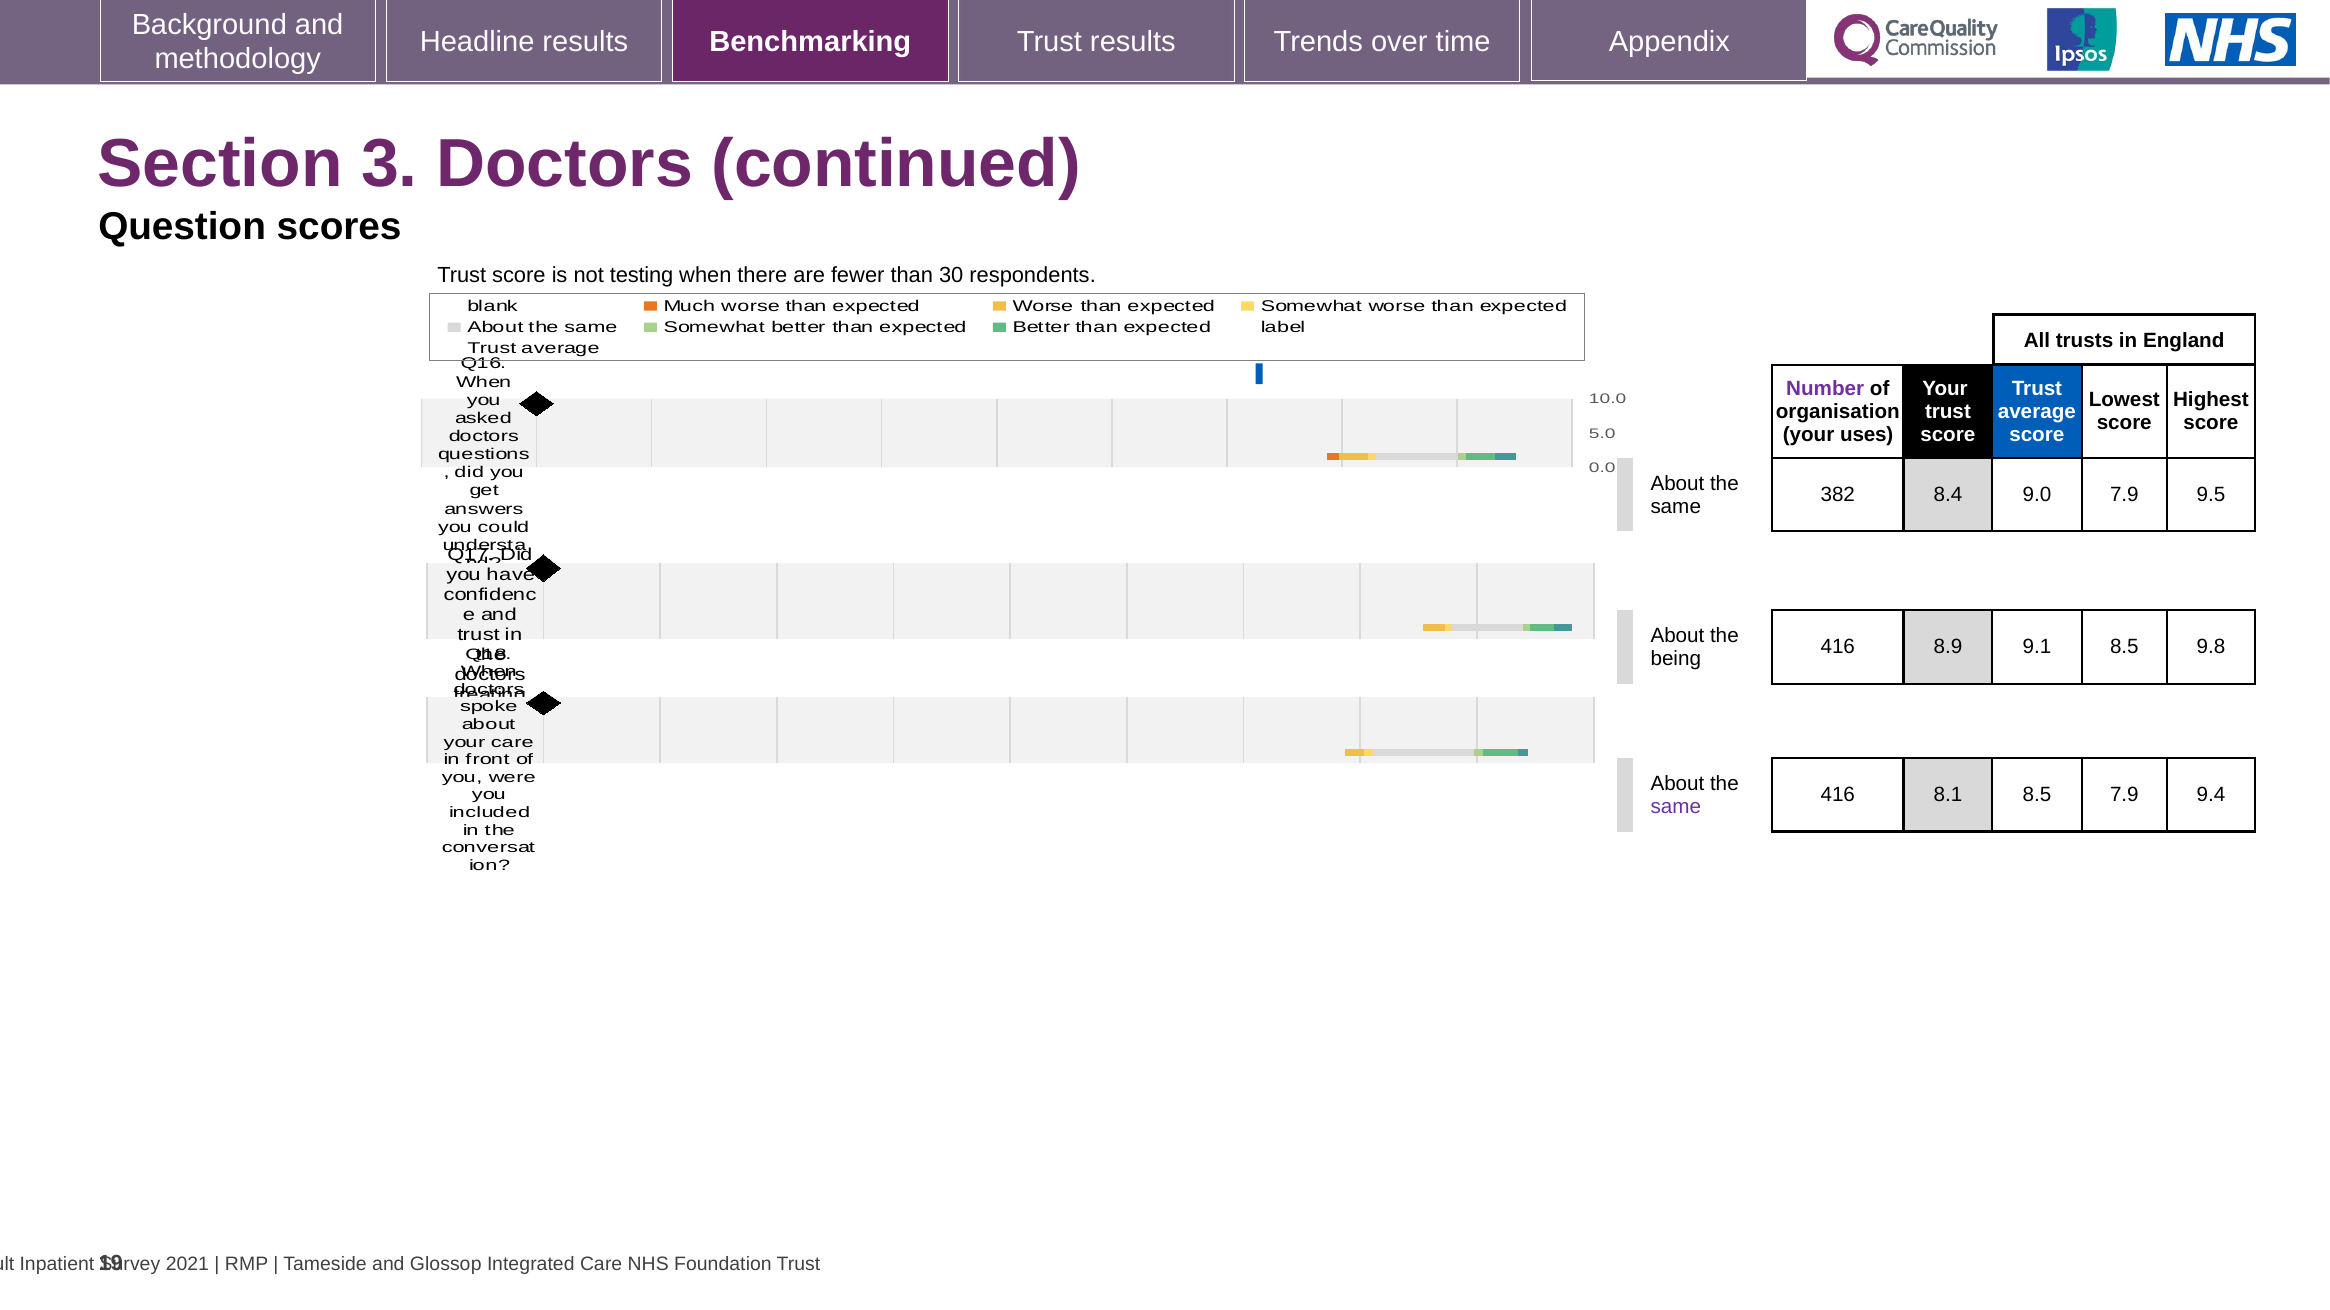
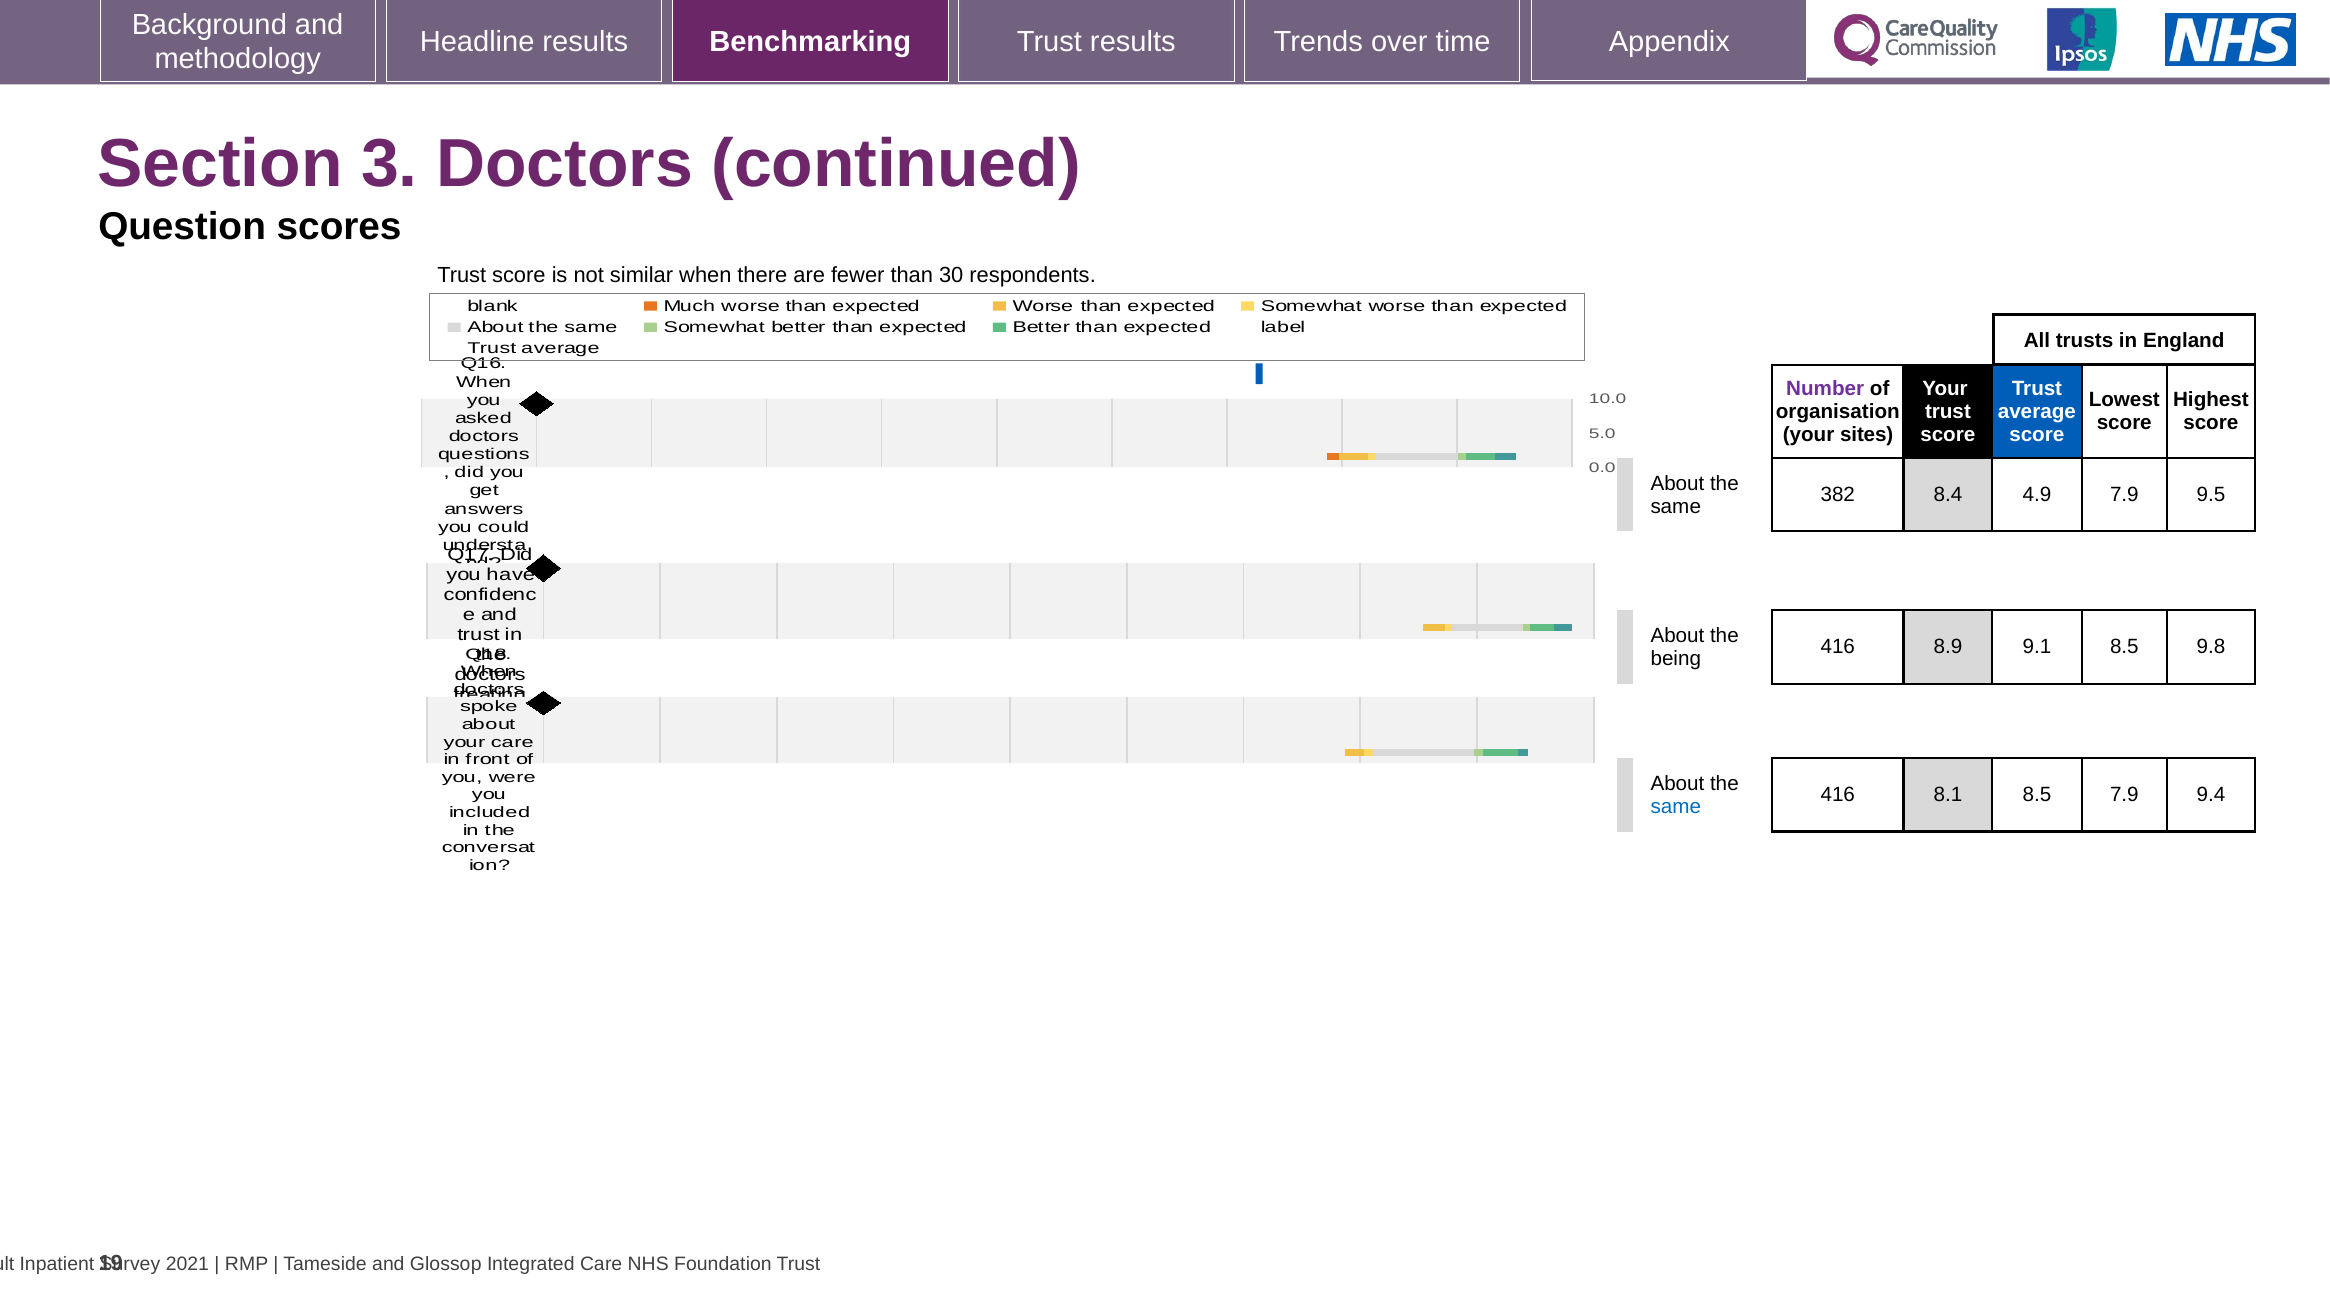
testing: testing -> similar (642, 276)
uses: uses -> sites (1867, 435)
9.0: 9.0 -> 4.9 (2037, 495)
same colour: purple -> blue (1676, 807)
